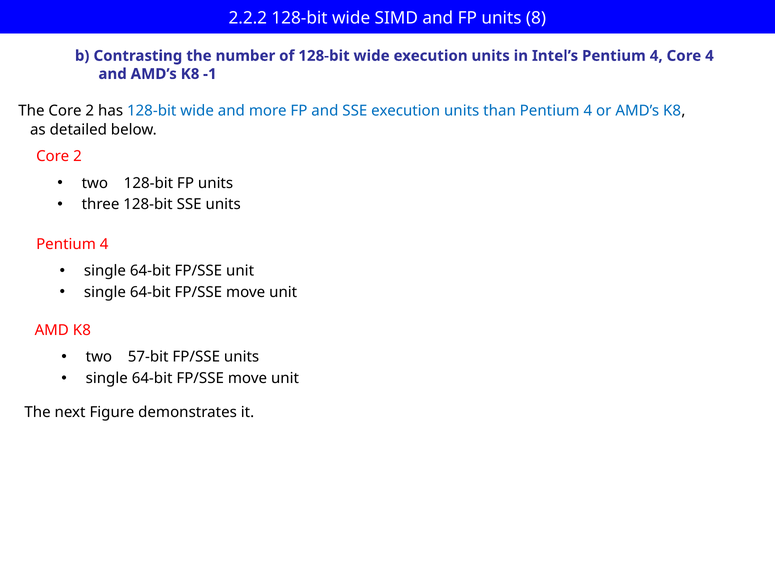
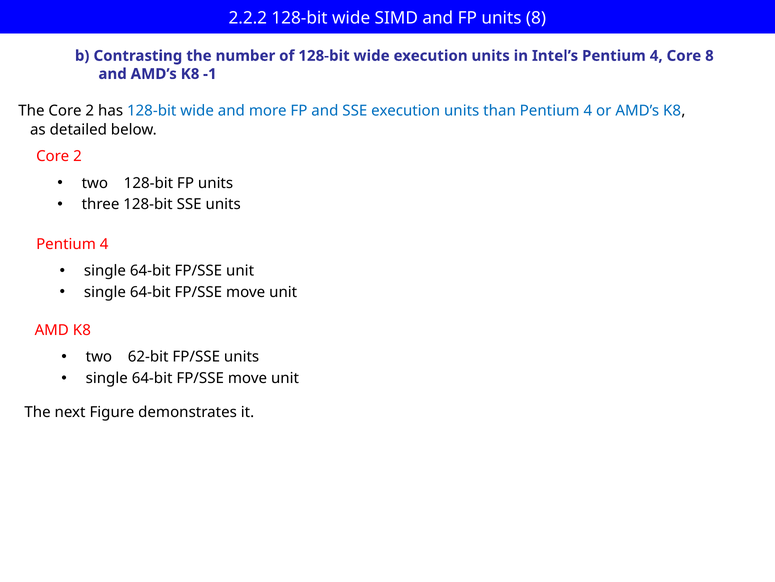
Core 4: 4 -> 8 (709, 56)
57-bit: 57-bit -> 62-bit (148, 356)
